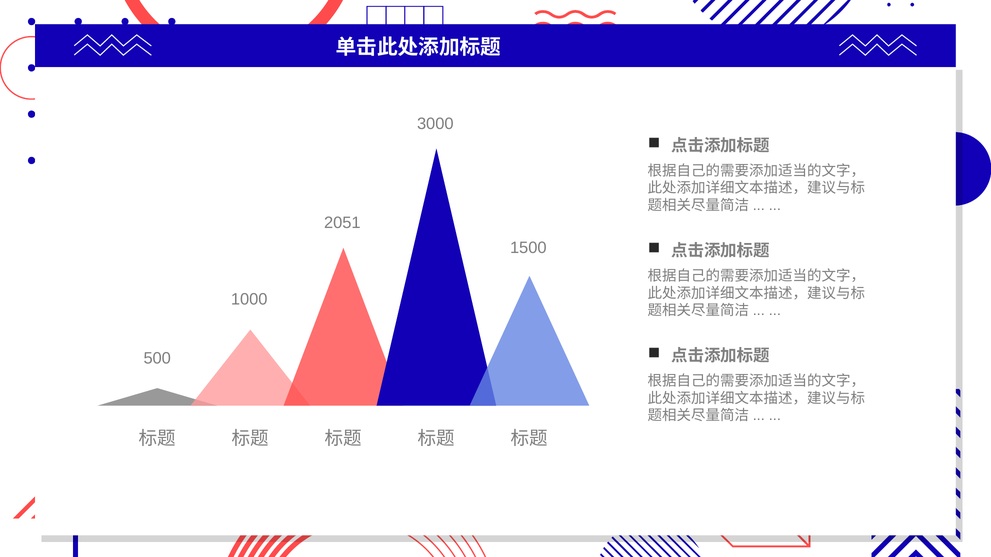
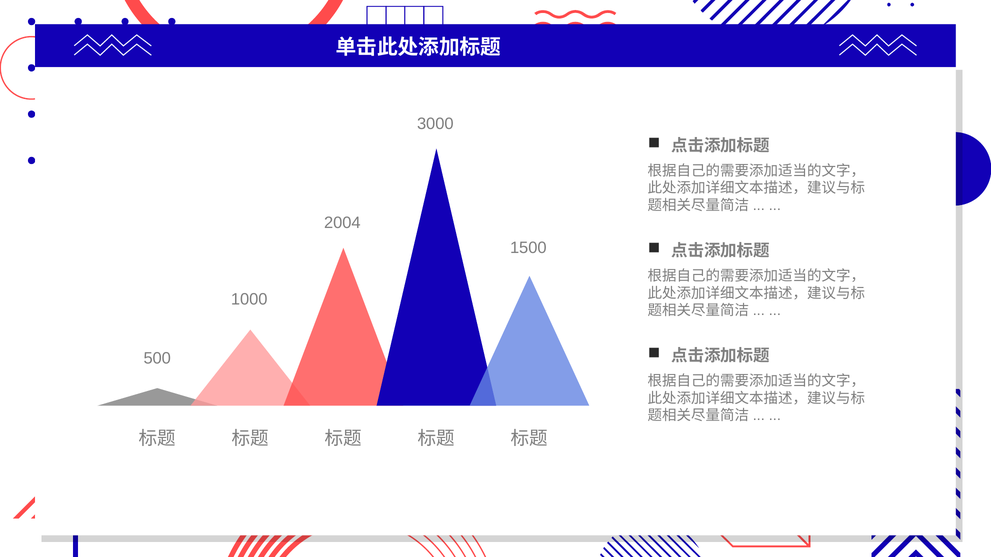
2051: 2051 -> 2004 (342, 223)
